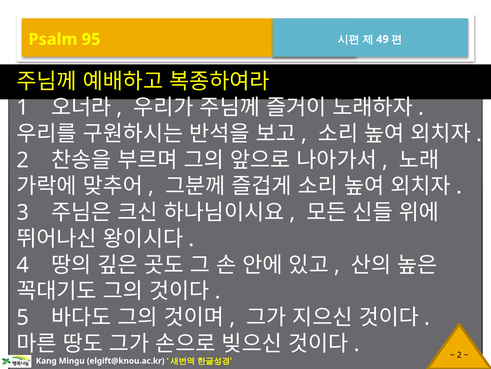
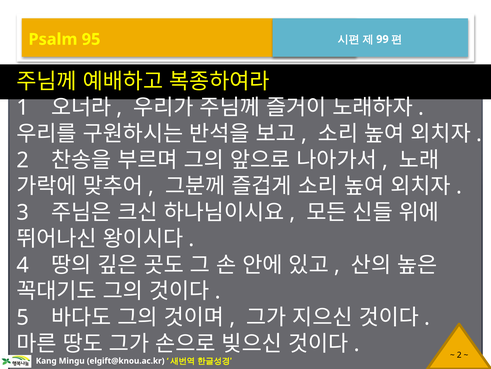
49: 49 -> 99 (382, 39)
